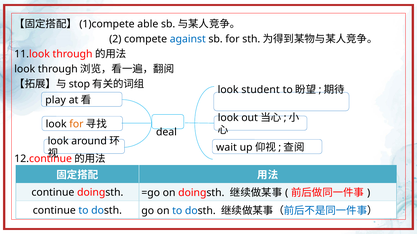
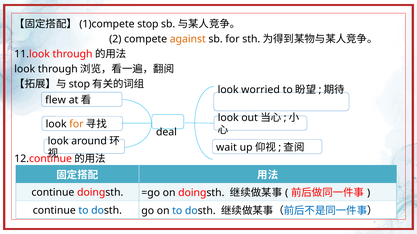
able: able -> stop (148, 24)
against colour: blue -> orange (188, 39)
student: student -> worried (261, 90)
play: play -> flew (56, 100)
